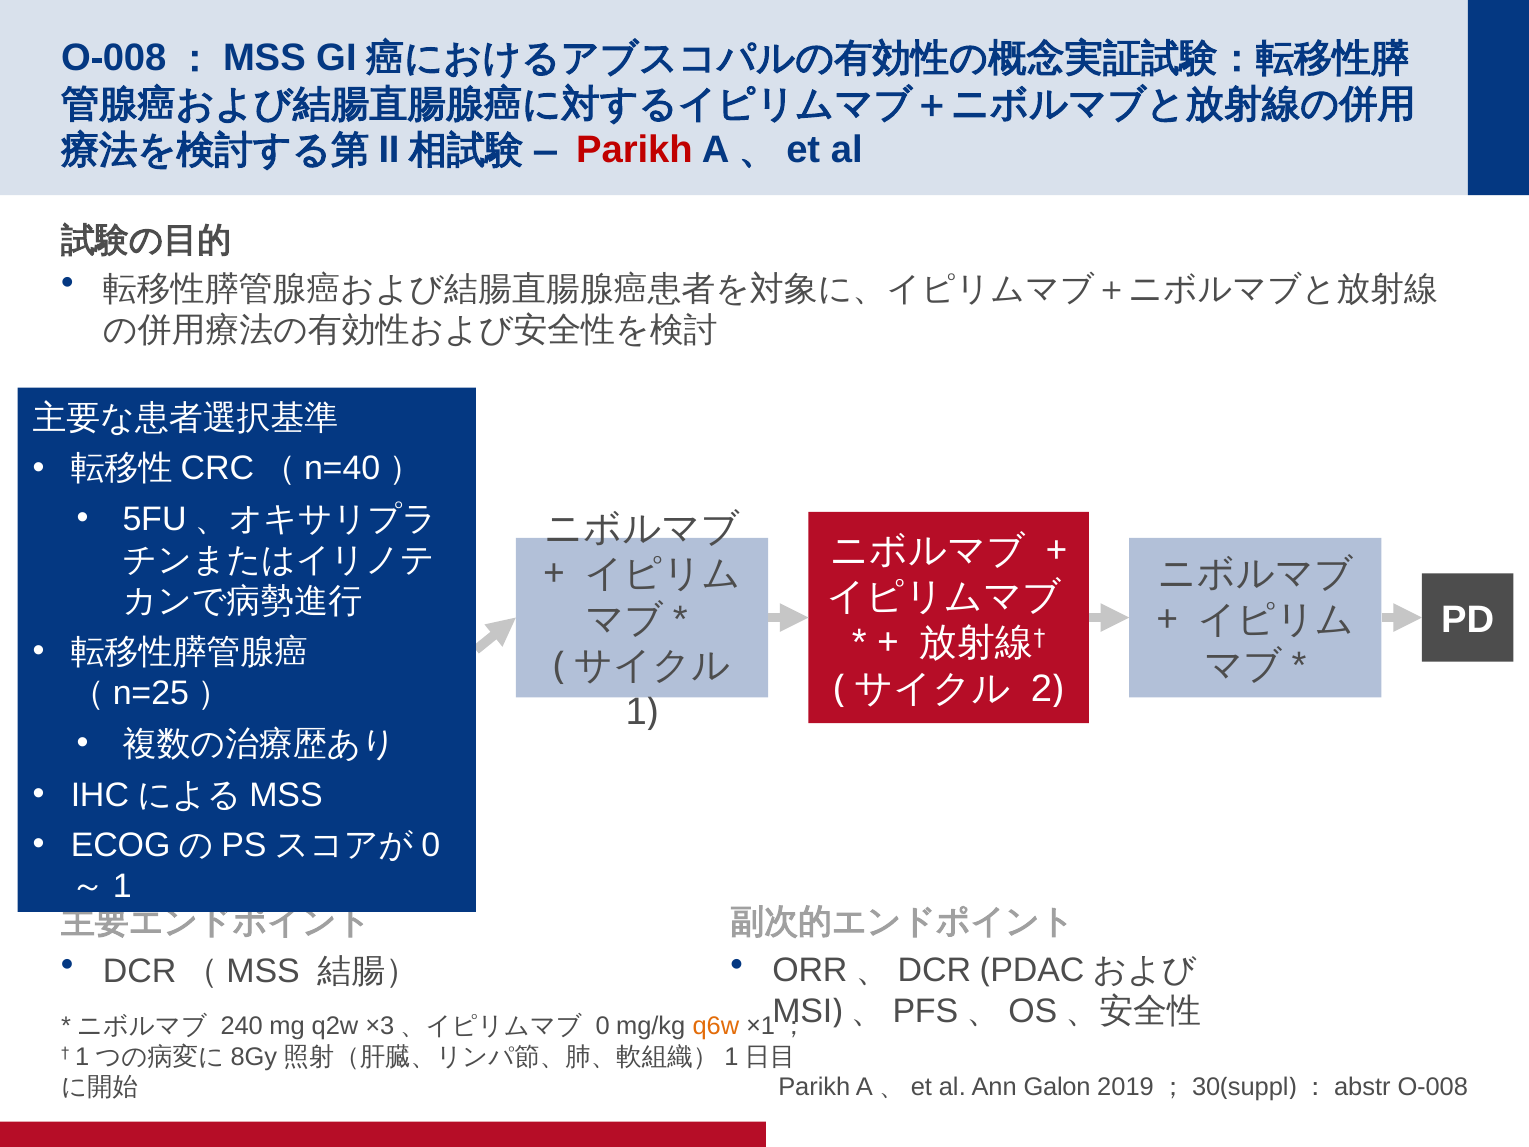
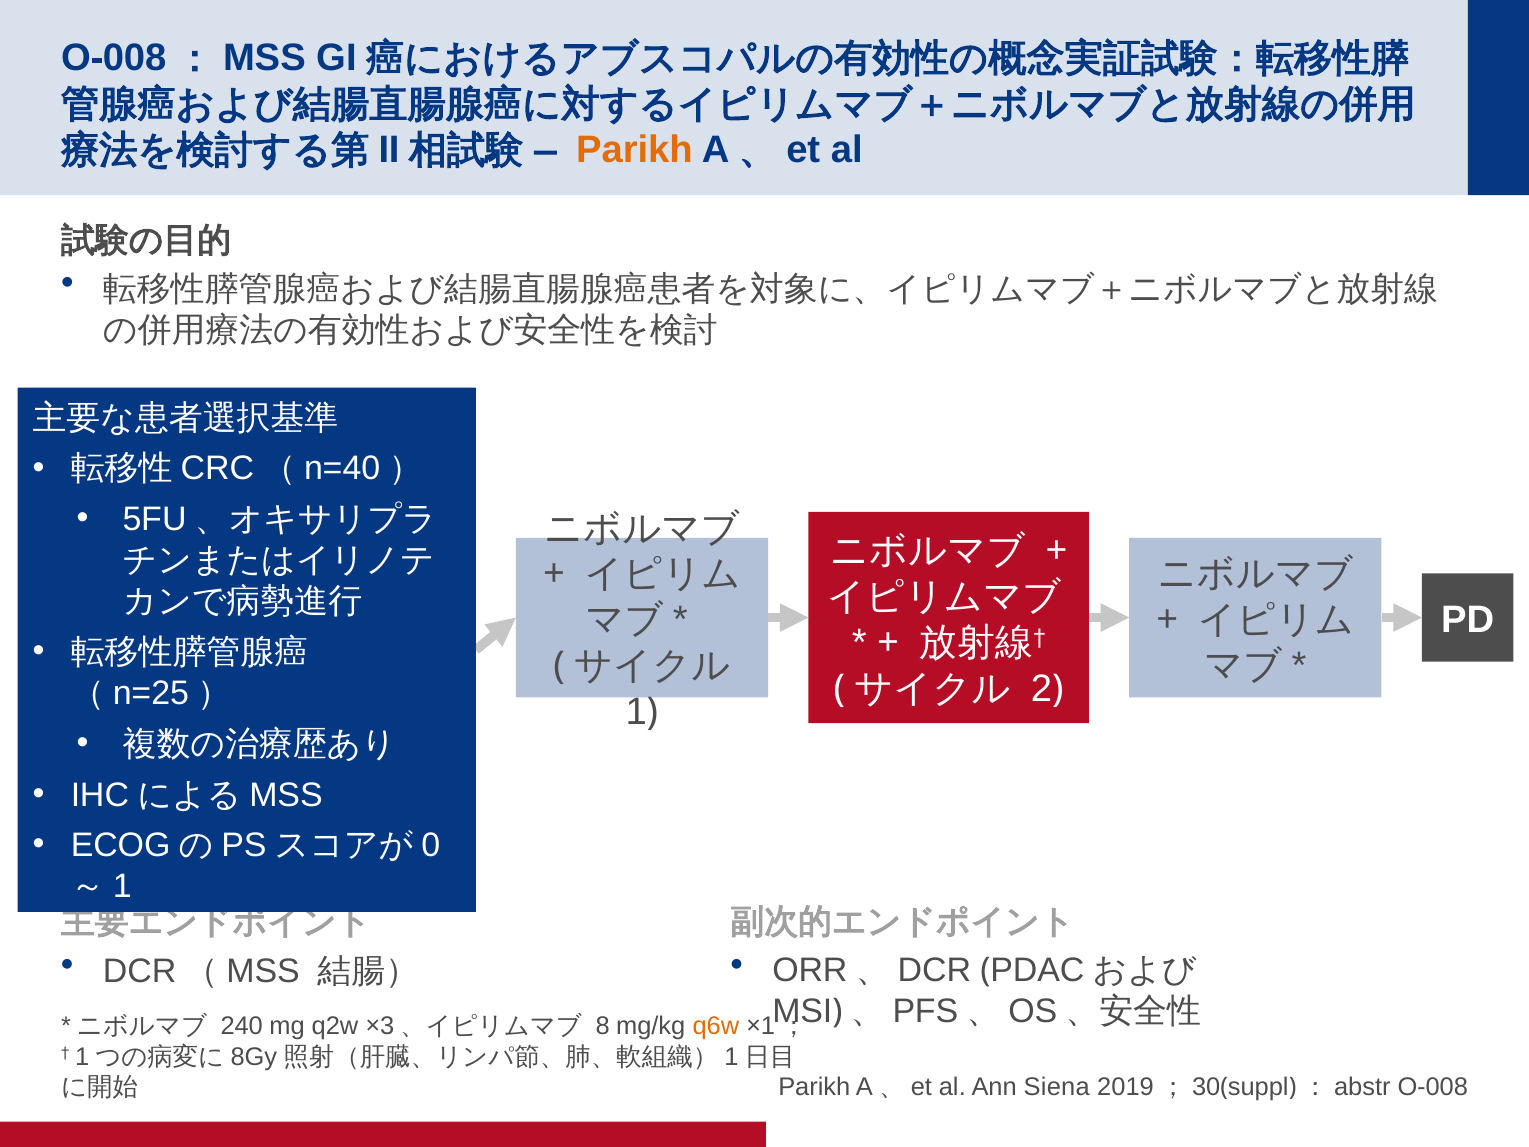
Parikh colour: red -> orange (634, 150)
0: 0 -> 8 (603, 1026)
Galon: Galon -> Siena (1057, 1087)
